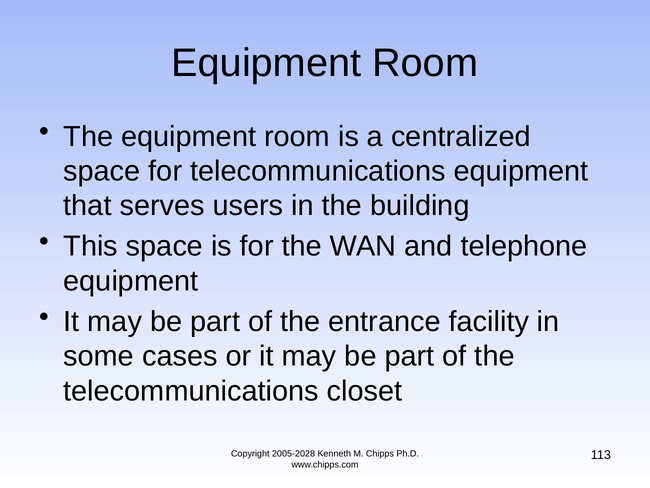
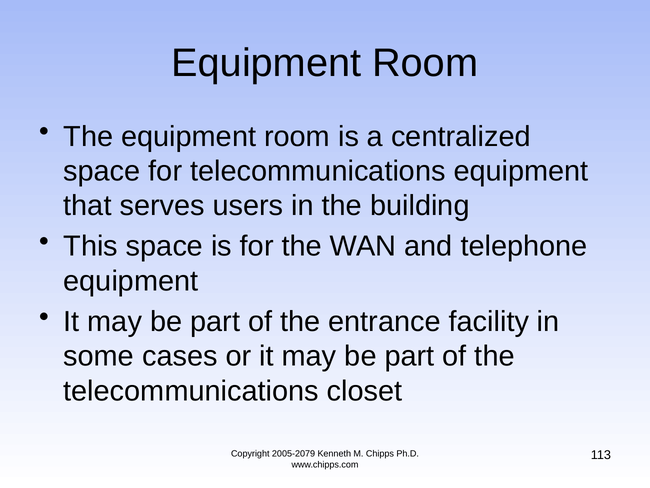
2005-2028: 2005-2028 -> 2005-2079 (294, 453)
